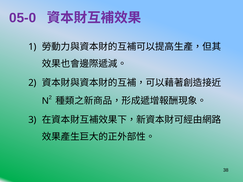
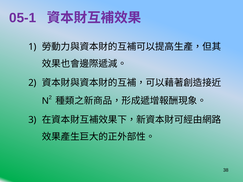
05-0: 05-0 -> 05-1 (23, 18)
